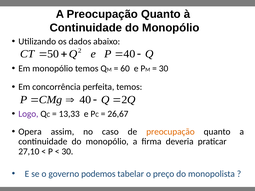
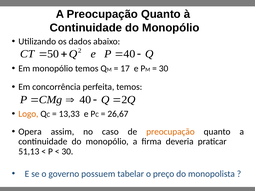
60: 60 -> 17 (125, 68)
Logo colour: purple -> orange (28, 114)
27,10: 27,10 -> 51,13 (29, 152)
podemos: podemos -> possuem (98, 174)
